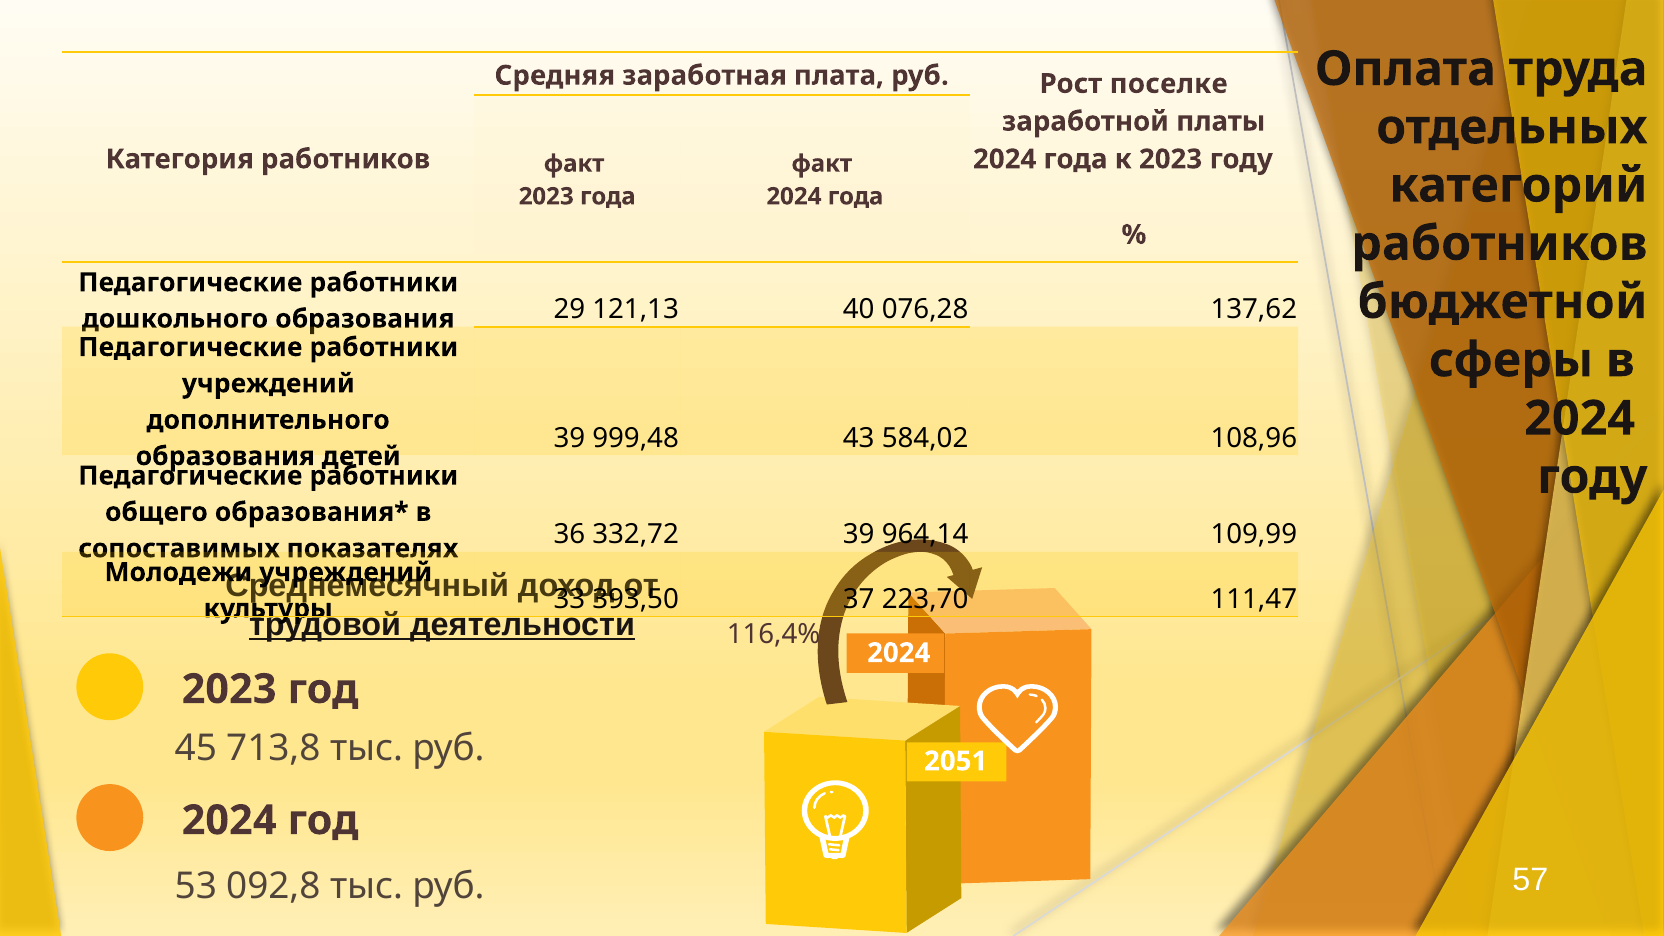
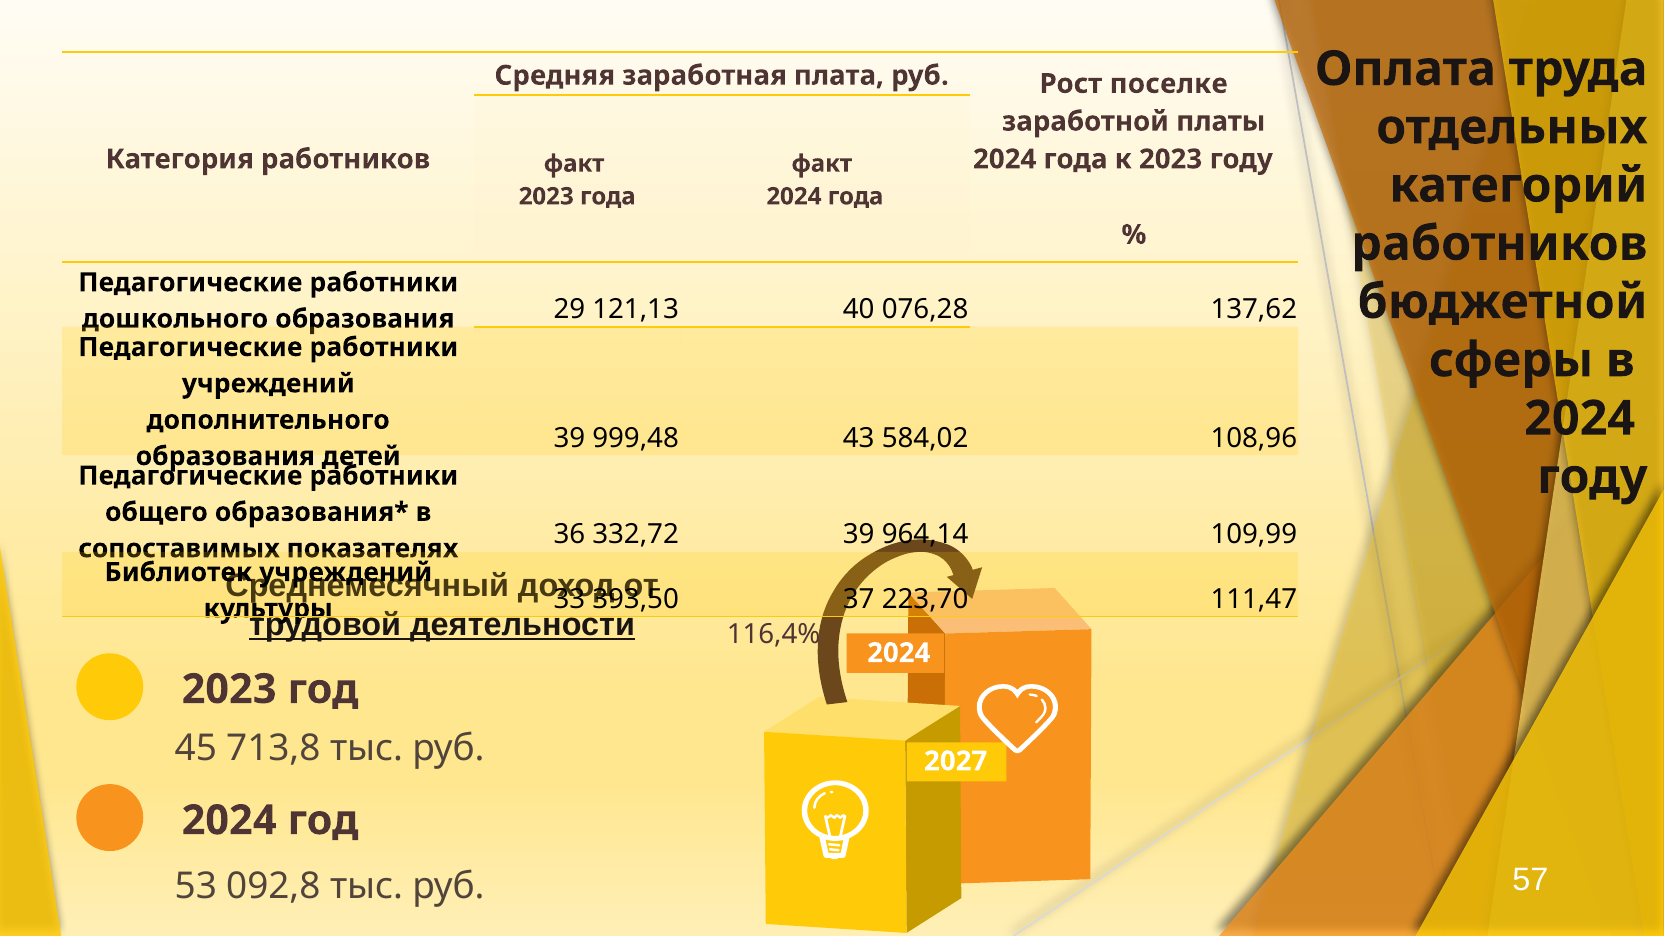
Молодежи: Молодежи -> Библиотек (178, 572)
2051: 2051 -> 2027 (956, 761)
